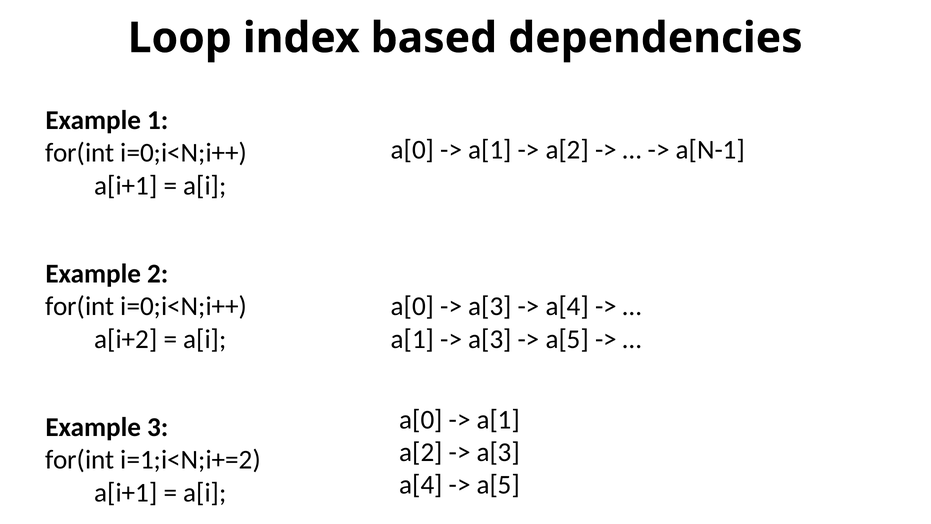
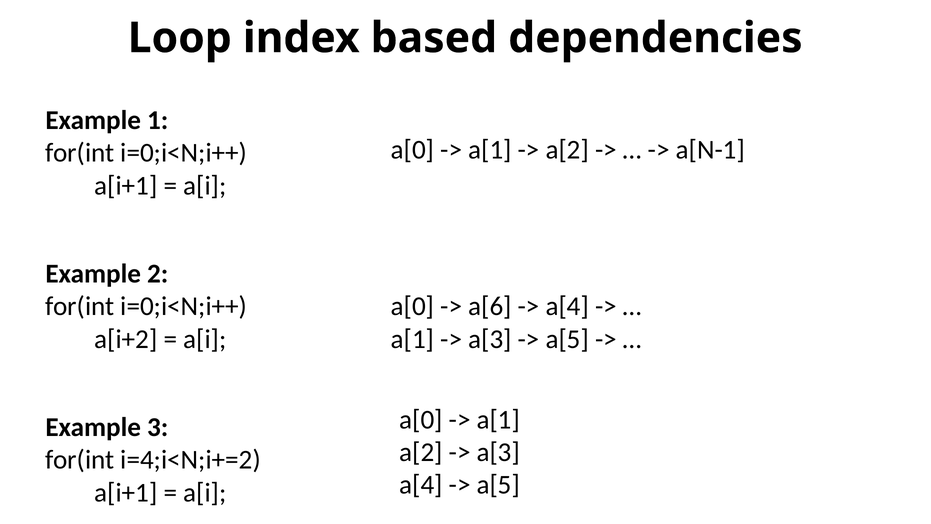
a[3: a[3 -> a[6 (490, 306)
i=1;i<N;i+=2: i=1;i<N;i+=2 -> i=4;i<N;i+=2 (191, 460)
